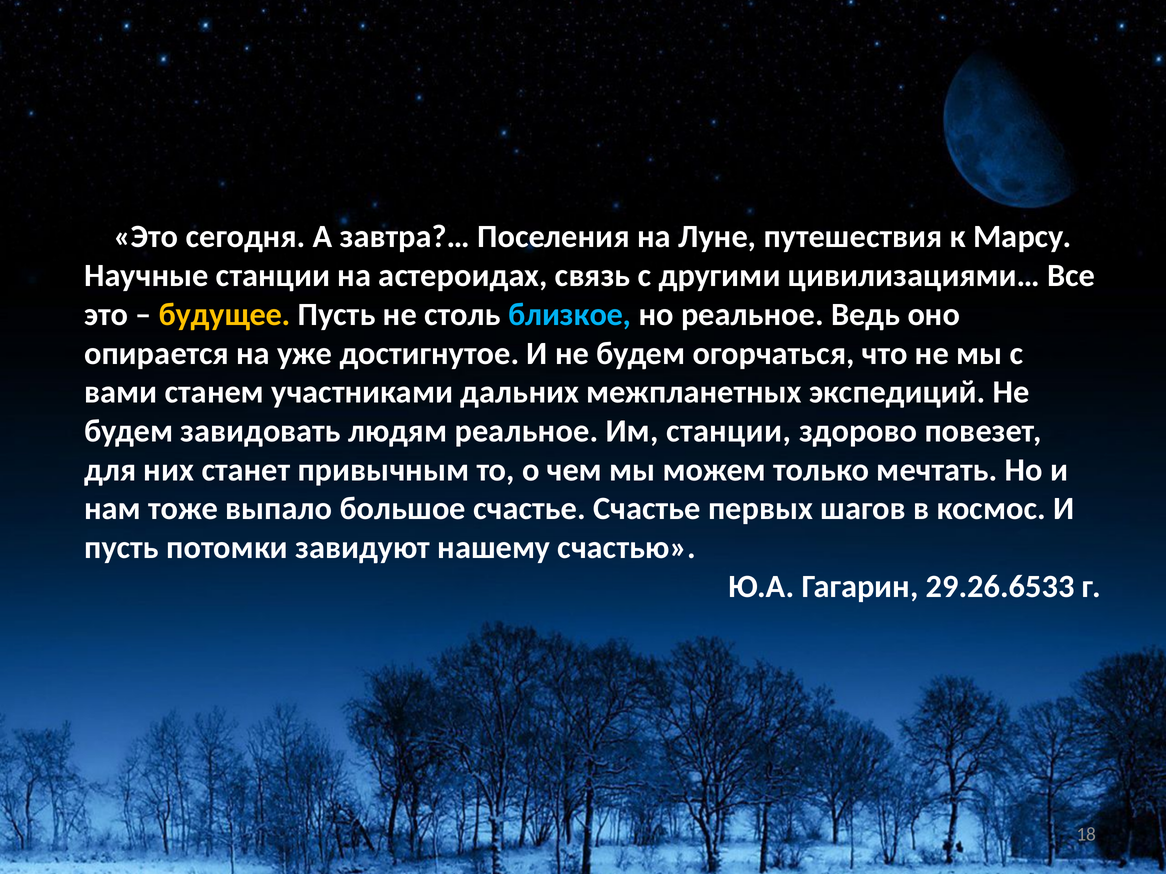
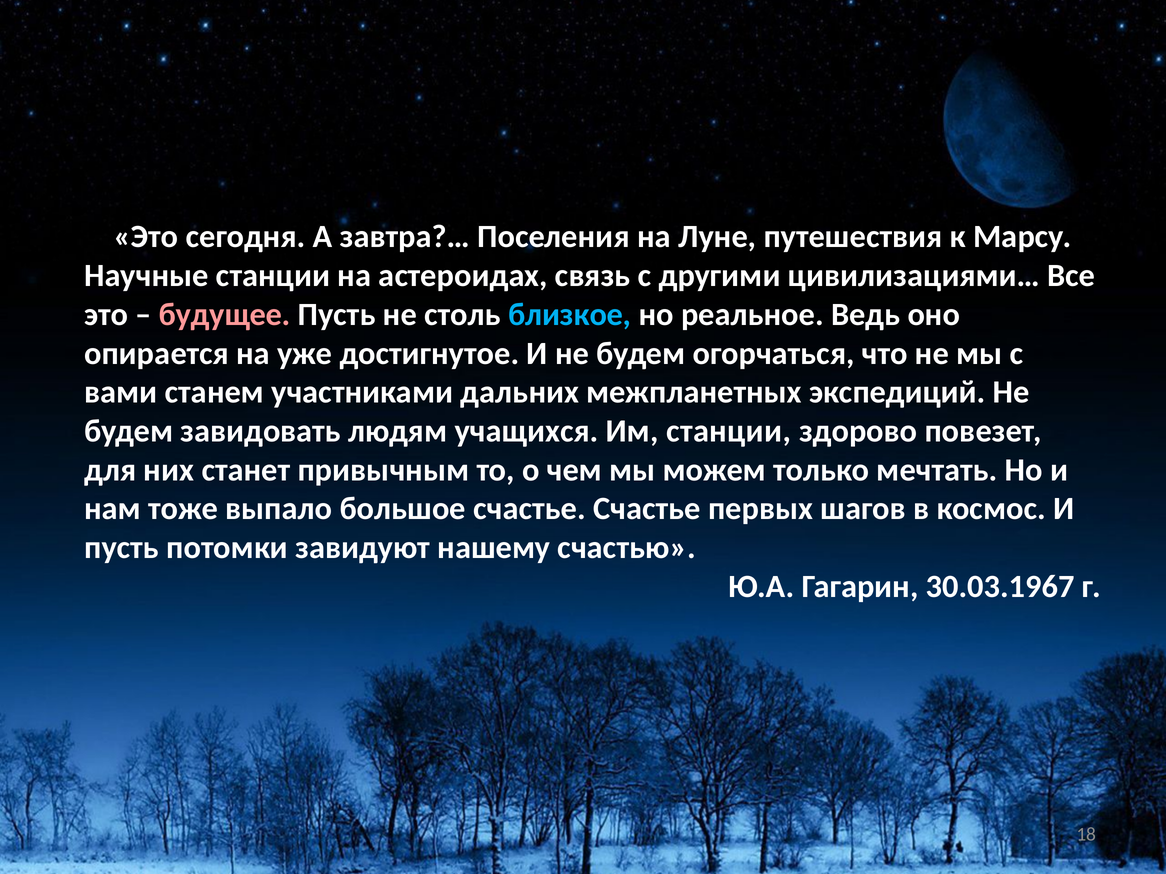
будущее colour: yellow -> pink (225, 315)
людям реальное: реальное -> учащихся (526, 431)
29.26.6533: 29.26.6533 -> 30.03.1967 (1000, 587)
